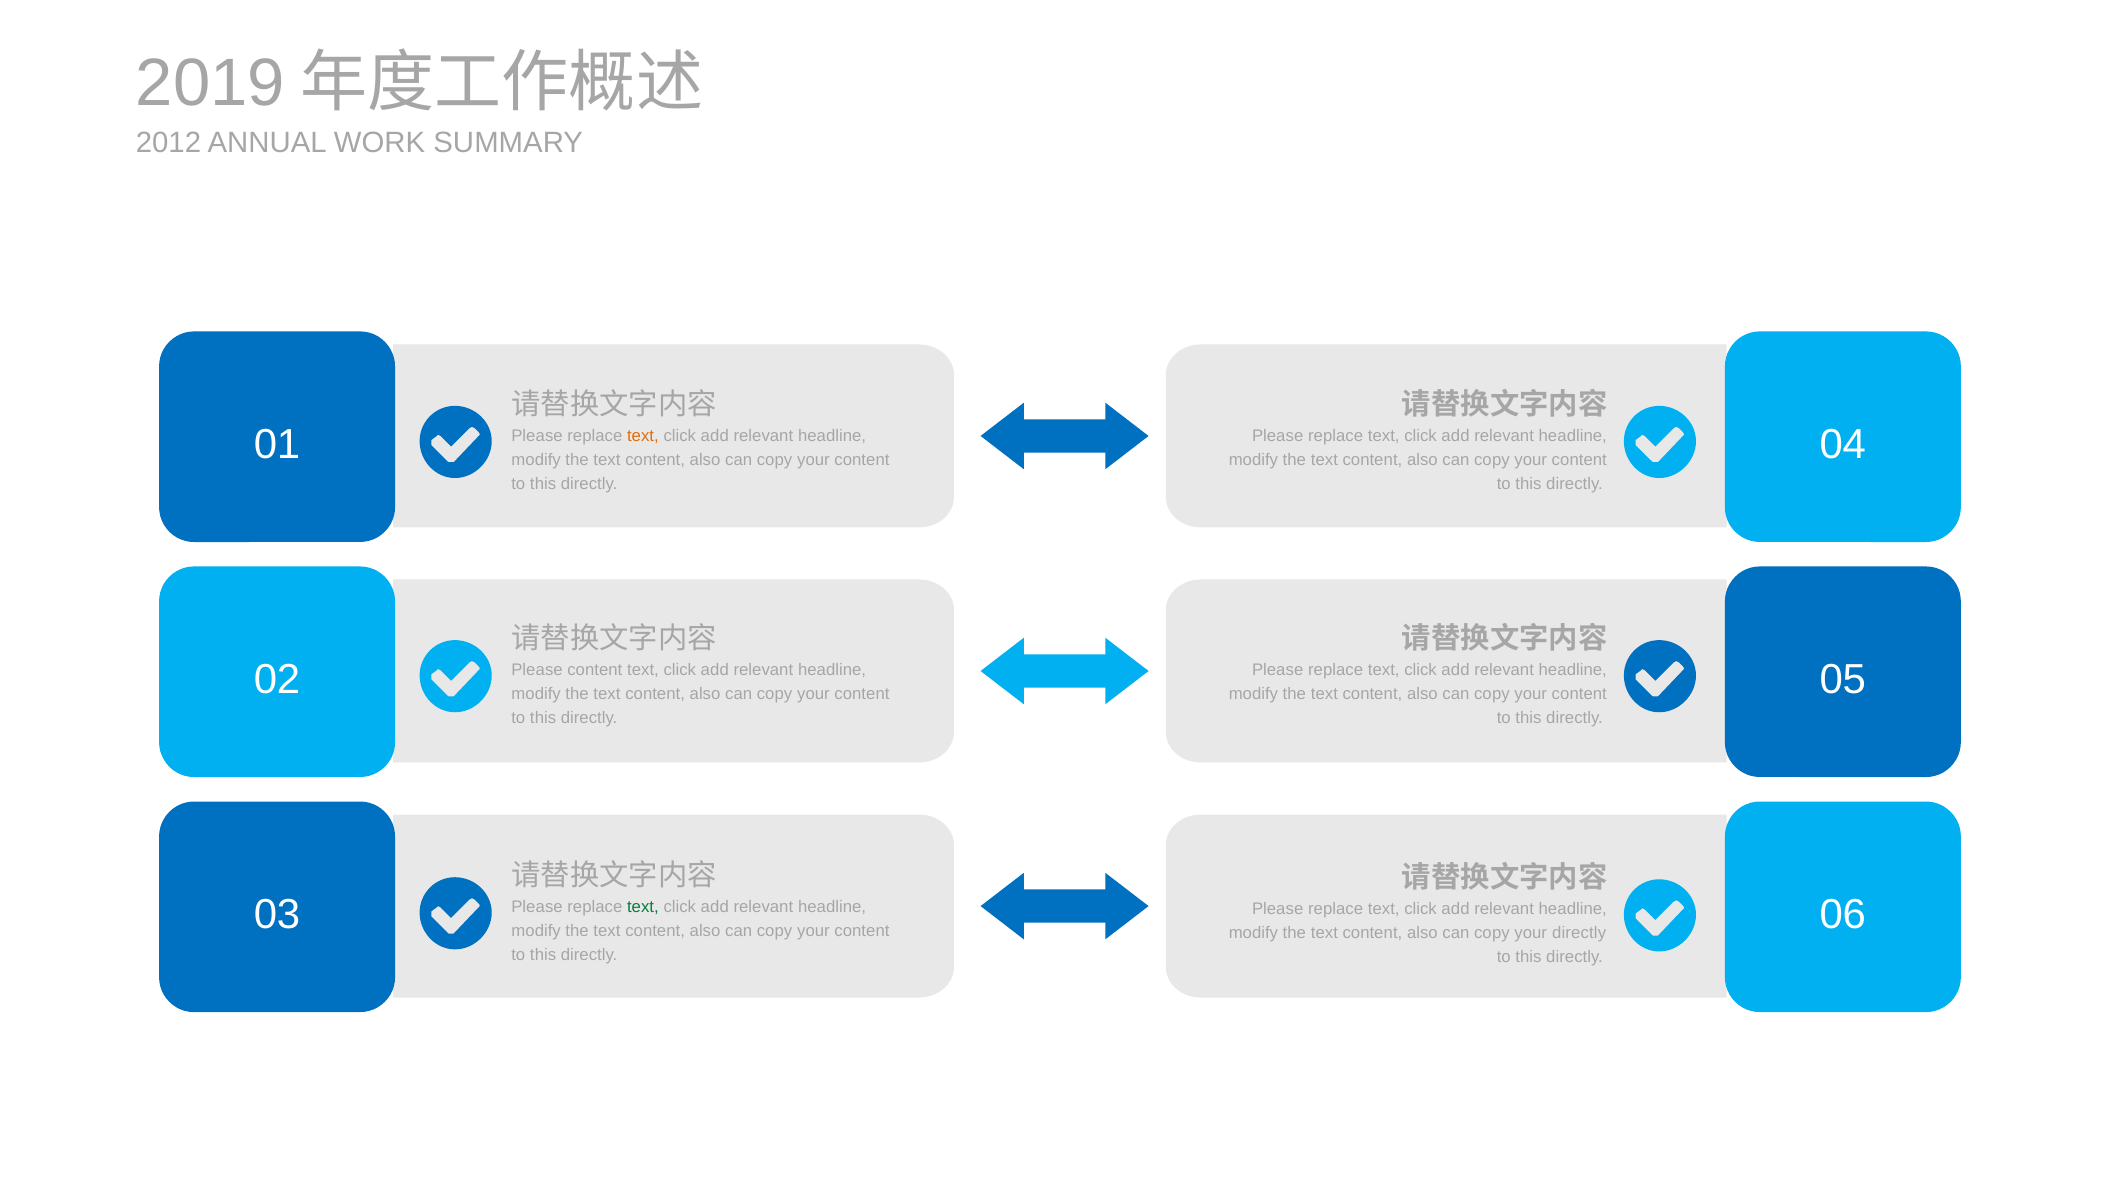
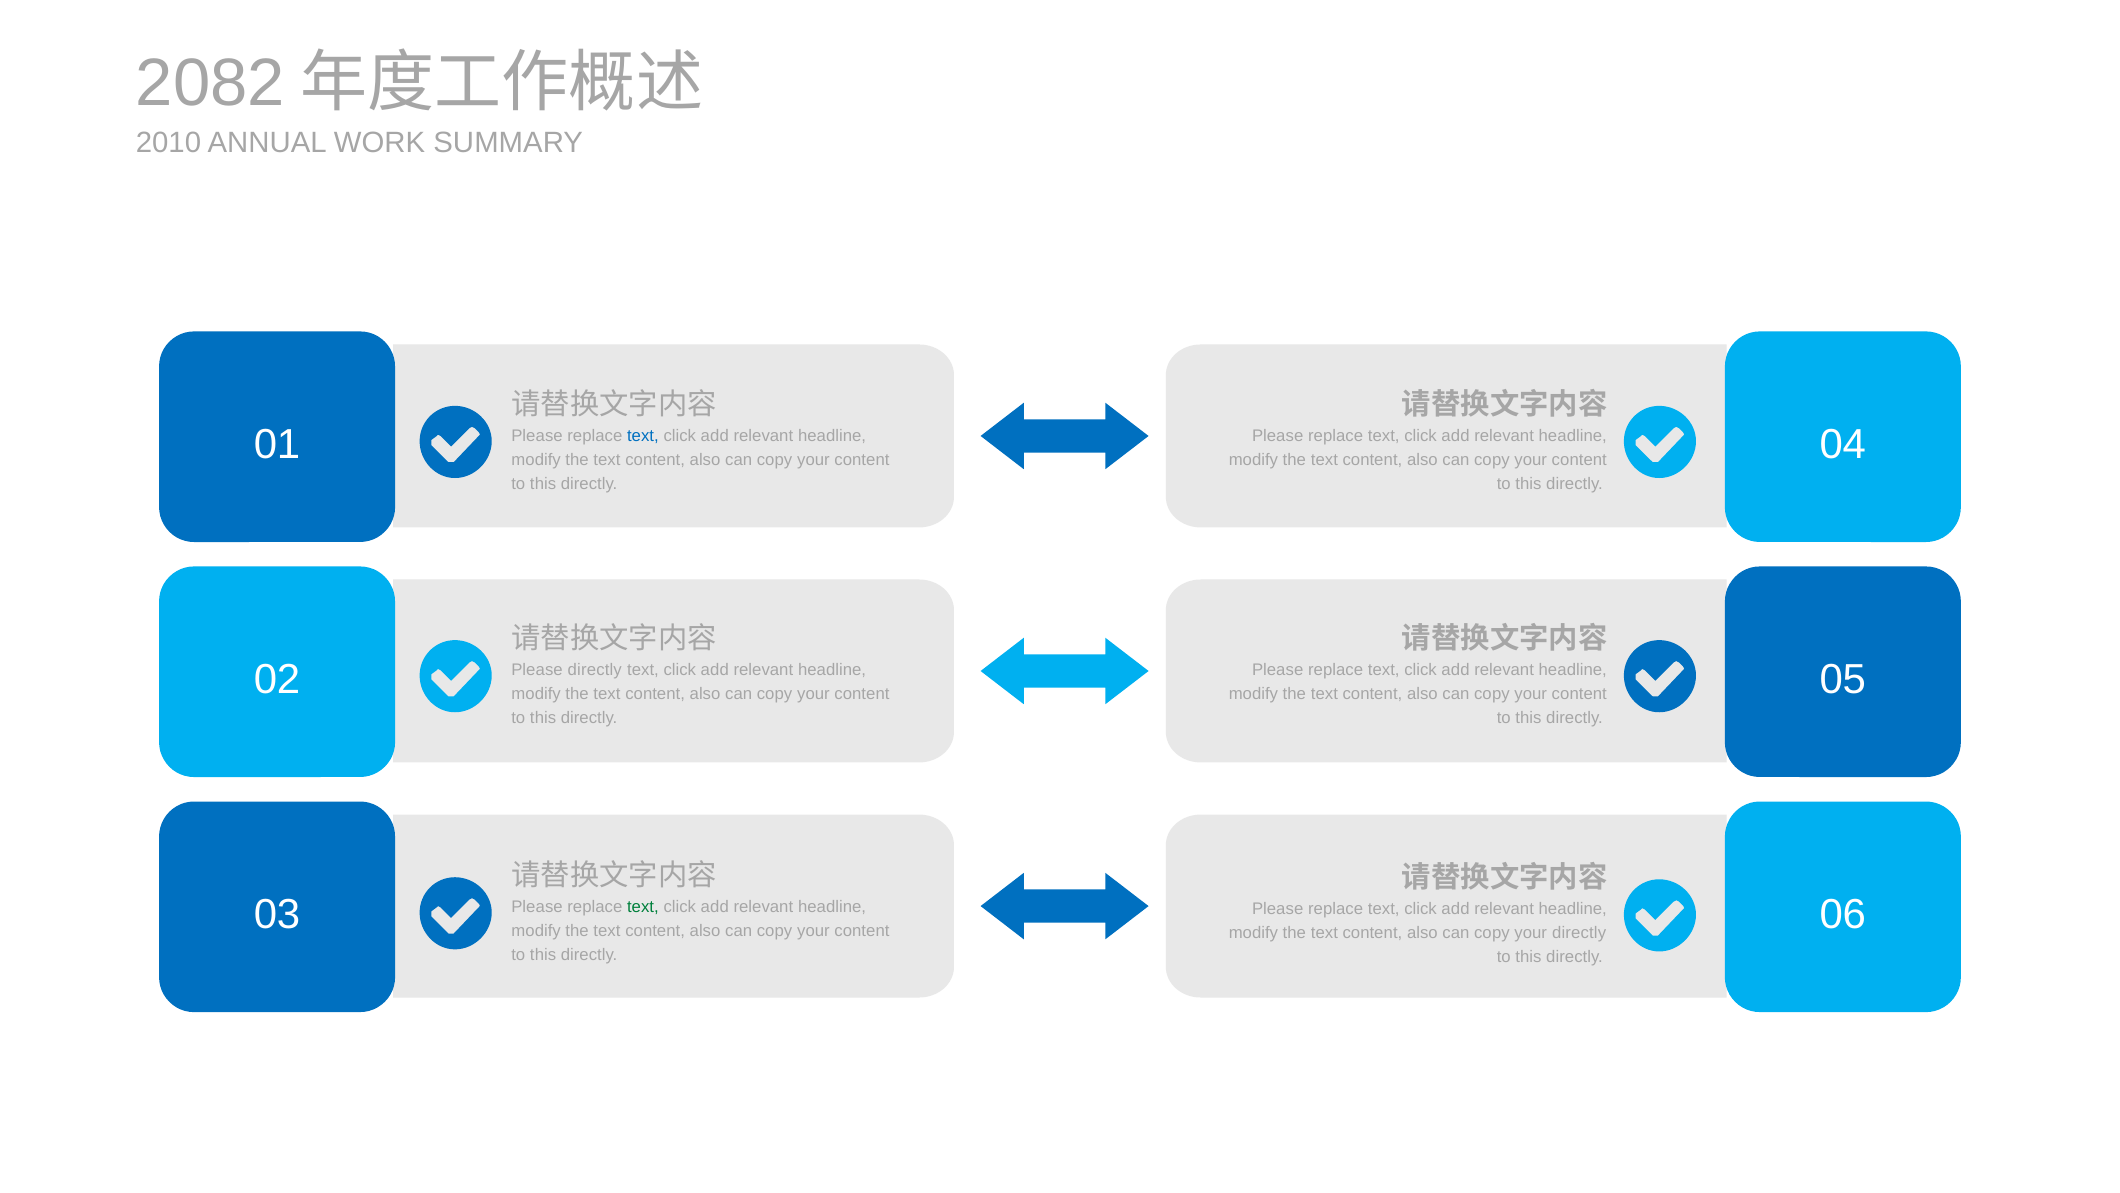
2019: 2019 -> 2082 (210, 84)
2012: 2012 -> 2010 (168, 142)
text colour: orange -> blue (643, 435)
Please content: content -> directly (595, 670)
